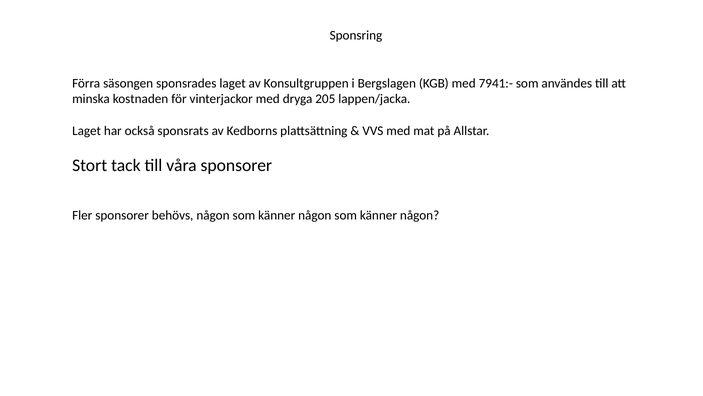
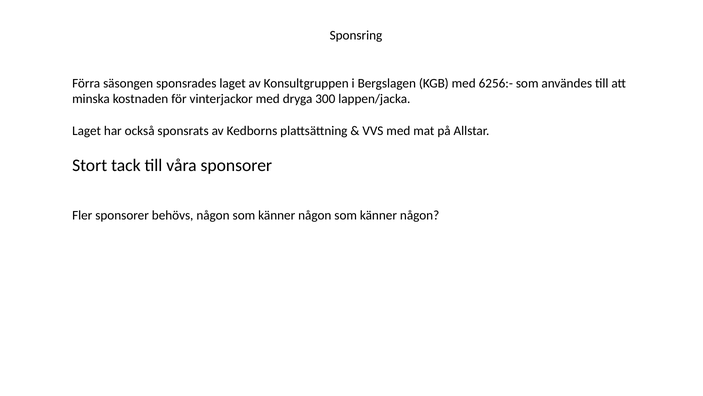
7941:-: 7941:- -> 6256:- (496, 83)
205: 205 -> 300 (325, 99)
